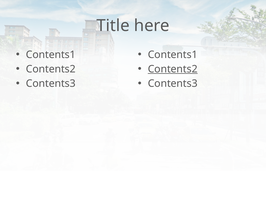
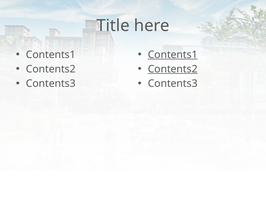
Contents1 underline: none -> present (173, 55)
